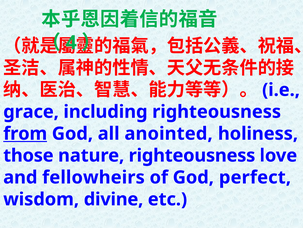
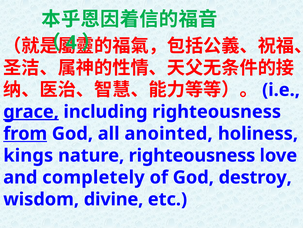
grace underline: none -> present (31, 111)
those: those -> kings (28, 155)
fellowheirs: fellowheirs -> completely (93, 177)
perfect: perfect -> destroy (255, 177)
